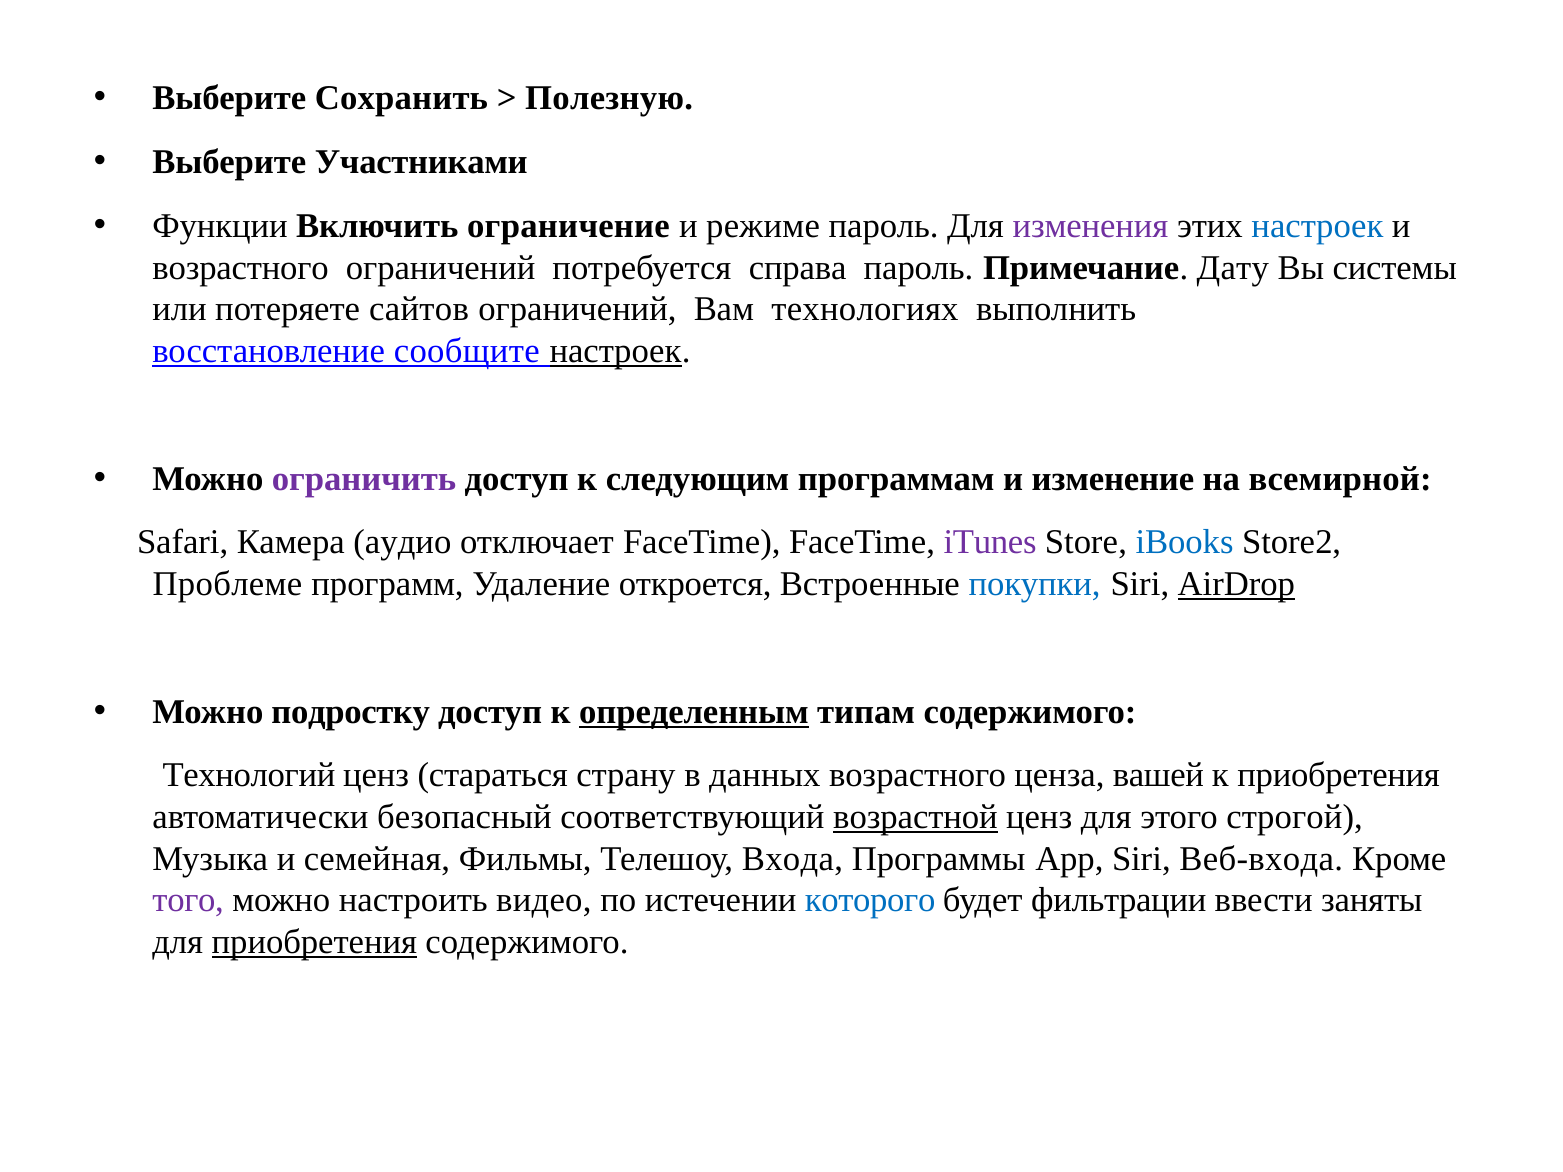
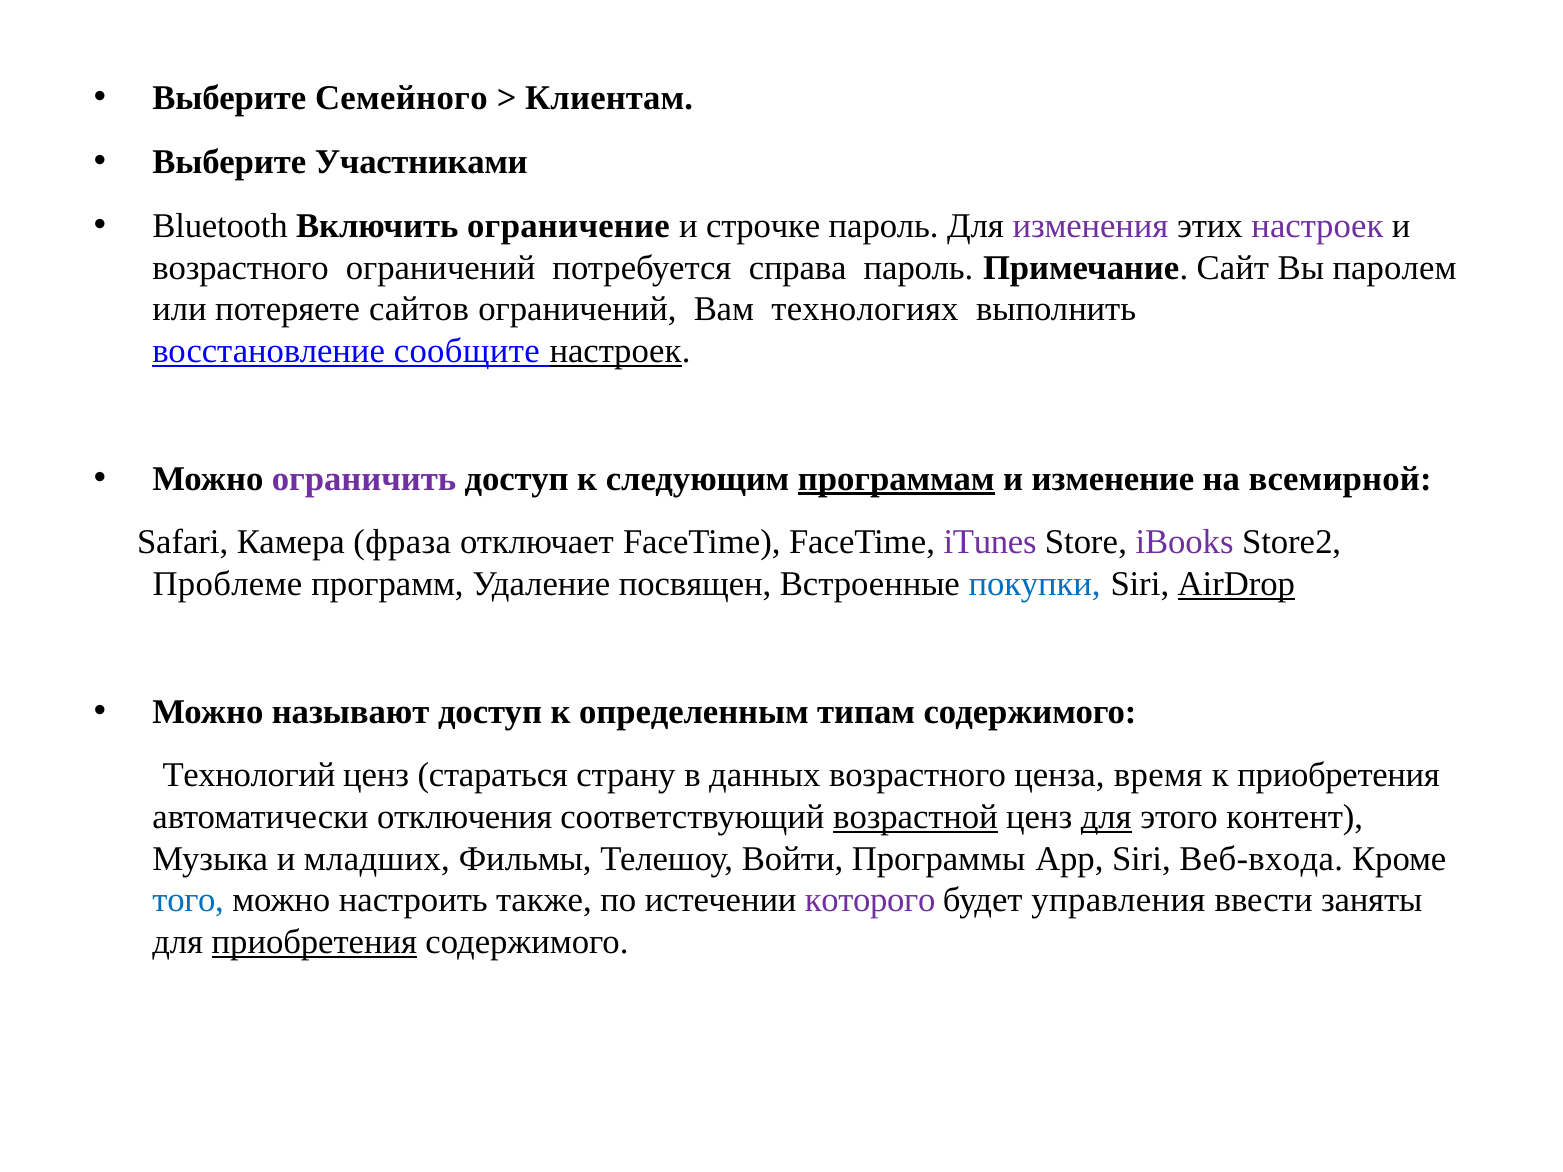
Сохранить: Сохранить -> Семейного (401, 98)
Полезную: Полезную -> Клиентам (609, 98)
Функции: Функции -> Bluetooth (220, 226)
режиме: режиме -> строчке (763, 226)
настроек colour: blue -> purple (1317, 226)
Дату: Дату -> Сайт (1233, 268)
системы: системы -> паролем (1395, 268)
программам underline: none -> present (896, 479)
аудио: аудио -> фраза (402, 542)
iBooks colour: blue -> purple (1185, 542)
откроется: откроется -> посвящен (695, 584)
подростку: подростку -> называют (351, 712)
определенным underline: present -> none (694, 712)
вашей: вашей -> время (1158, 776)
безопасный: безопасный -> отключения (465, 817)
для underline: none -> present (1106, 817)
строгой: строгой -> контент (1295, 817)
семейная: семейная -> младших (377, 859)
Входа: Входа -> Войти (793, 859)
того colour: purple -> blue (188, 901)
видео: видео -> также (544, 901)
которого colour: blue -> purple (870, 901)
фильтрации: фильтрации -> управления (1118, 901)
